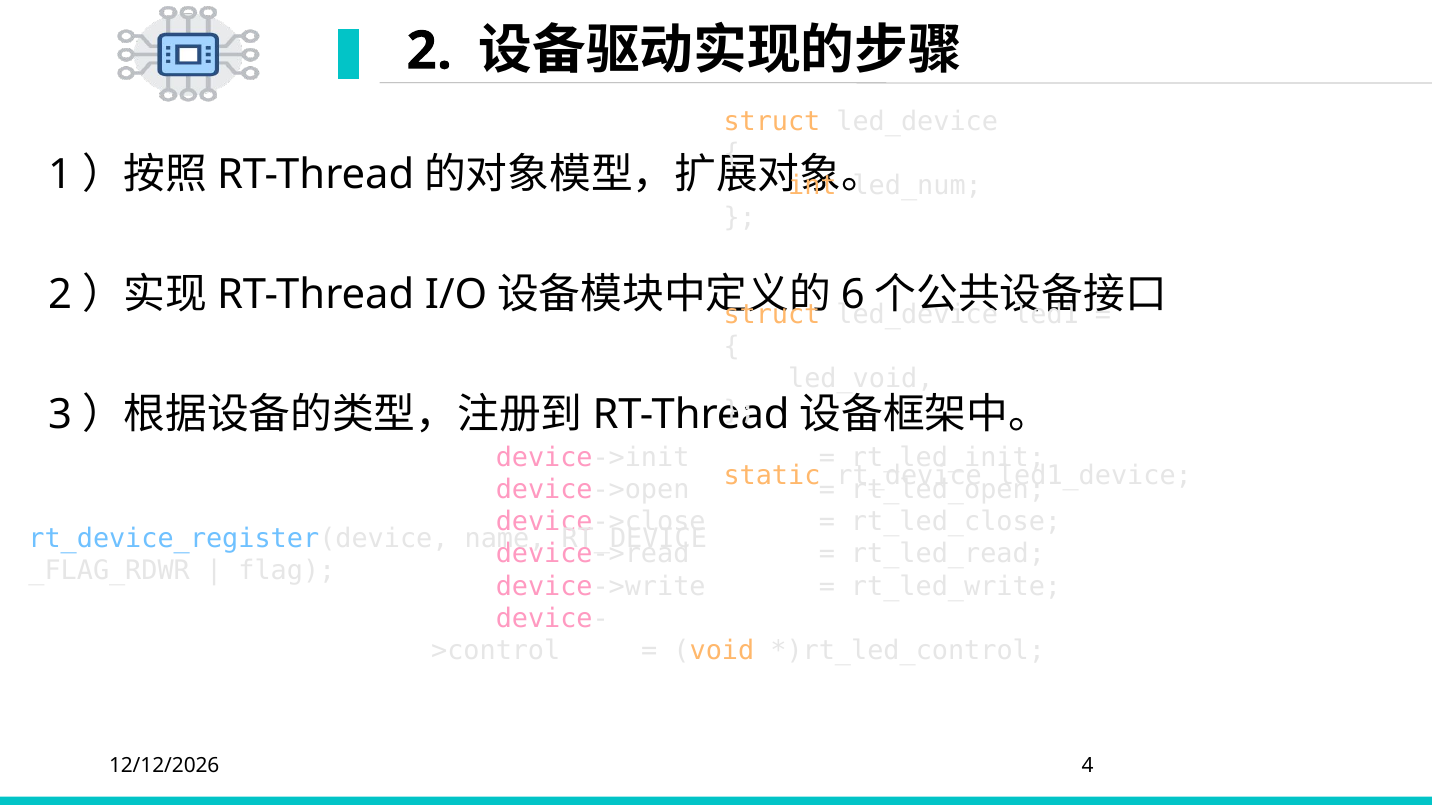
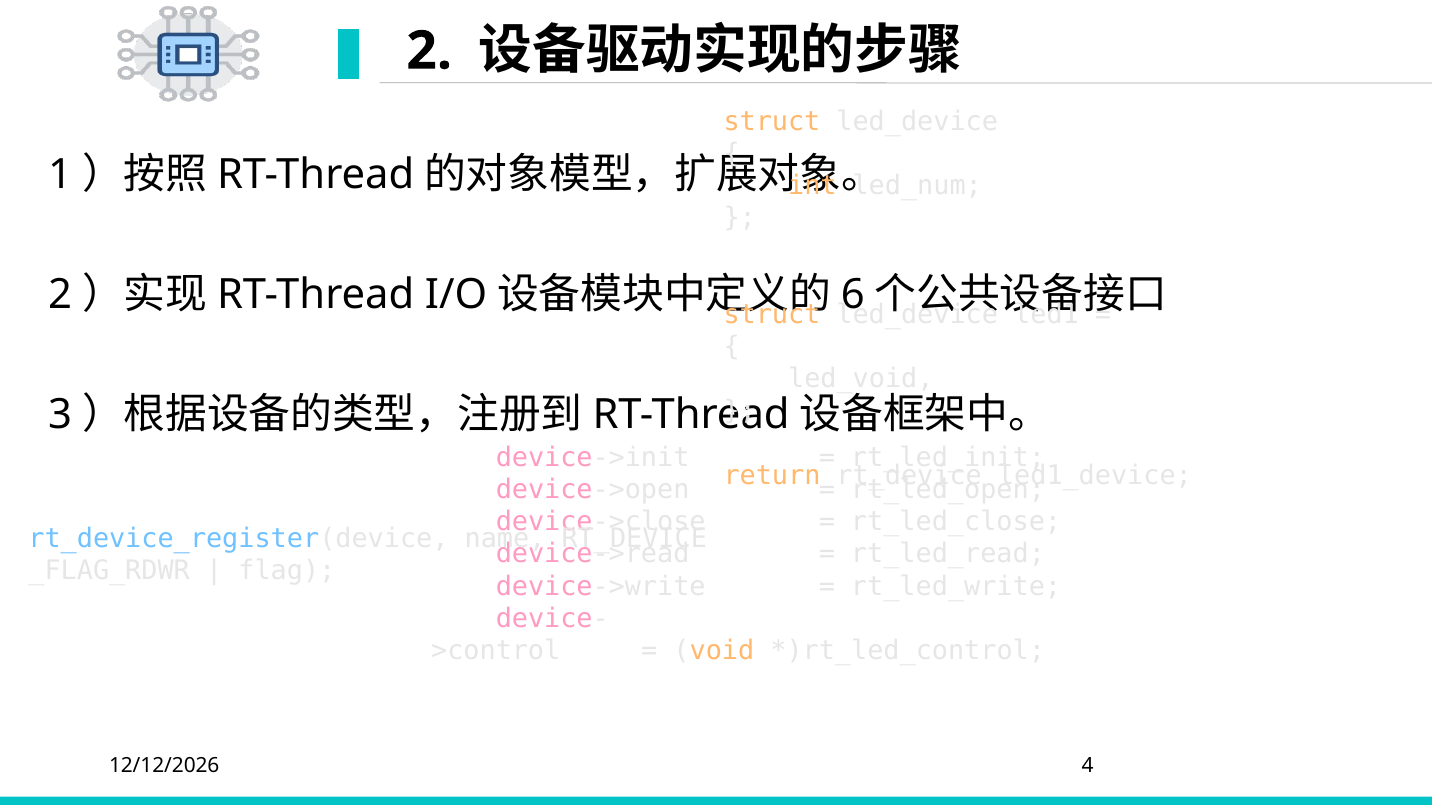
static: static -> return (772, 476)
